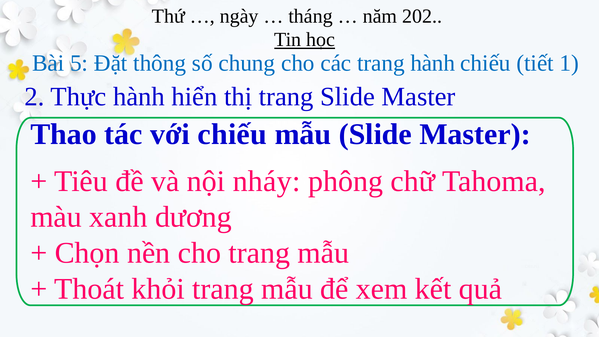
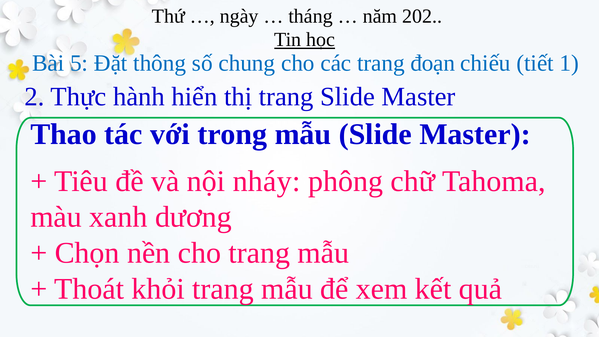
trang hành: hành -> đoạn (433, 63)
với chiếu: chiếu -> trong (232, 134)
